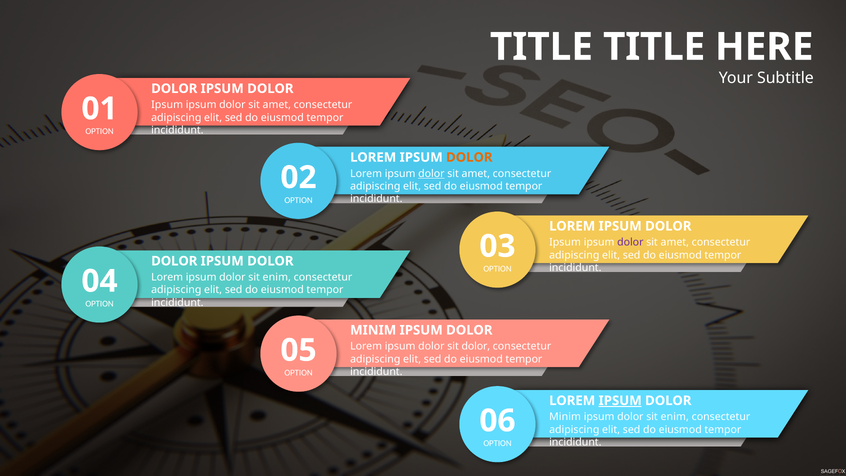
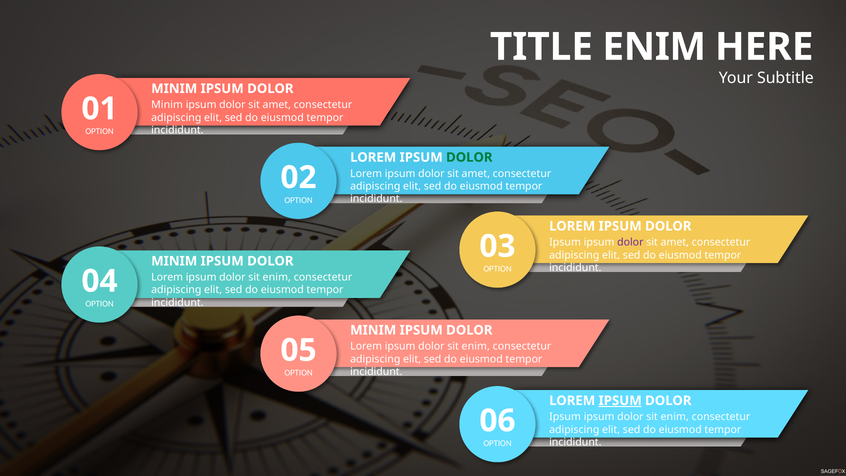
TITLE TITLE: TITLE -> ENIM (654, 47)
DOLOR: DOLOR -> MINIM (174, 89)
Ipsum: Ipsum -> Minim (167, 105)
DOLOR colour: orange -> green (469, 157)
dolor underline: present -> none (431, 174)
DOLOR: DOLOR -> MINIM (174, 261)
dolor: dolor -> enim (476, 346)
Minim: Minim -> Ipsum (565, 417)
